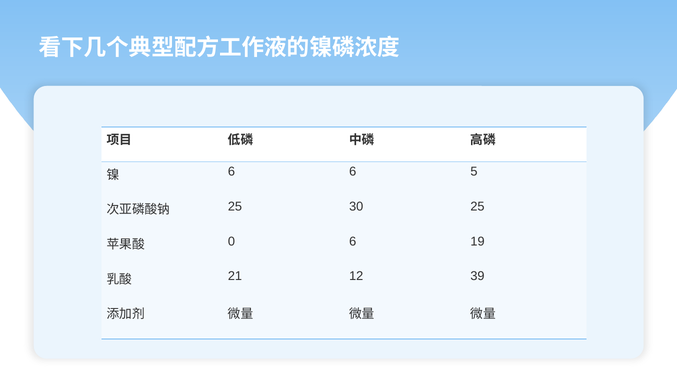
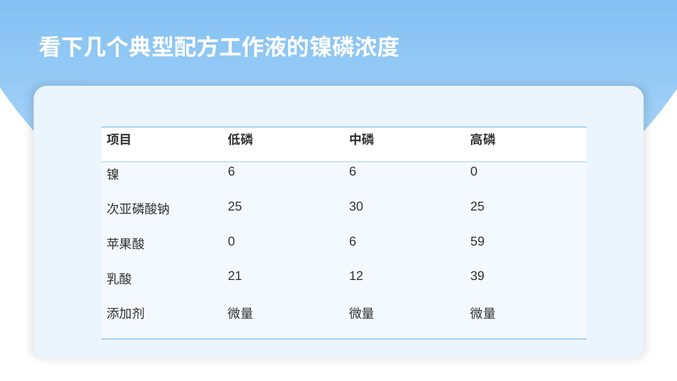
6 5: 5 -> 0 (474, 172)
19: 19 -> 59 (478, 241)
